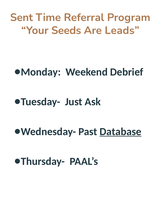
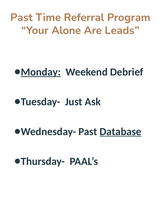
Sent: Sent -> Past (21, 17)
Seeds: Seeds -> Alone (66, 30)
Monday underline: none -> present (41, 72)
